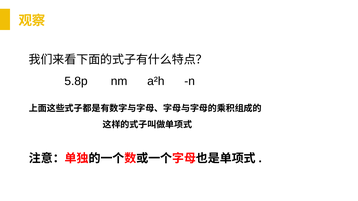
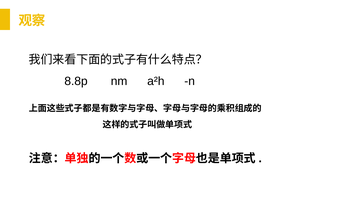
5.8p: 5.8p -> 8.8p (76, 81)
